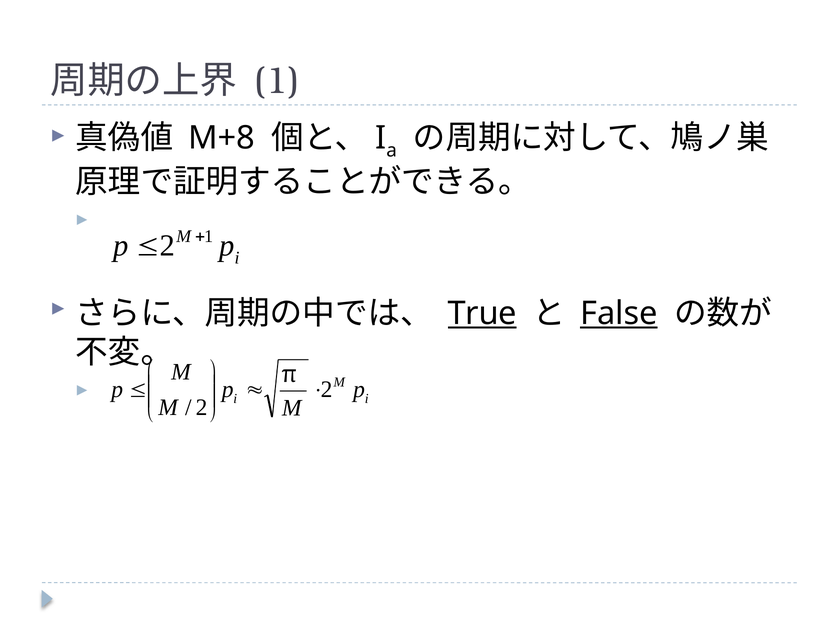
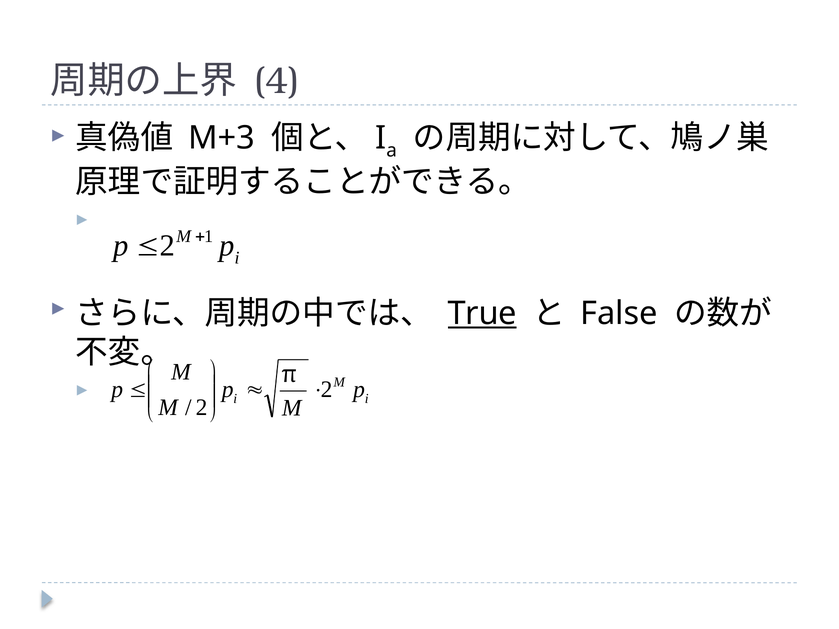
1: 1 -> 4 (277, 81)
M+8: M+8 -> M+3 (222, 138)
False underline: present -> none (619, 314)
